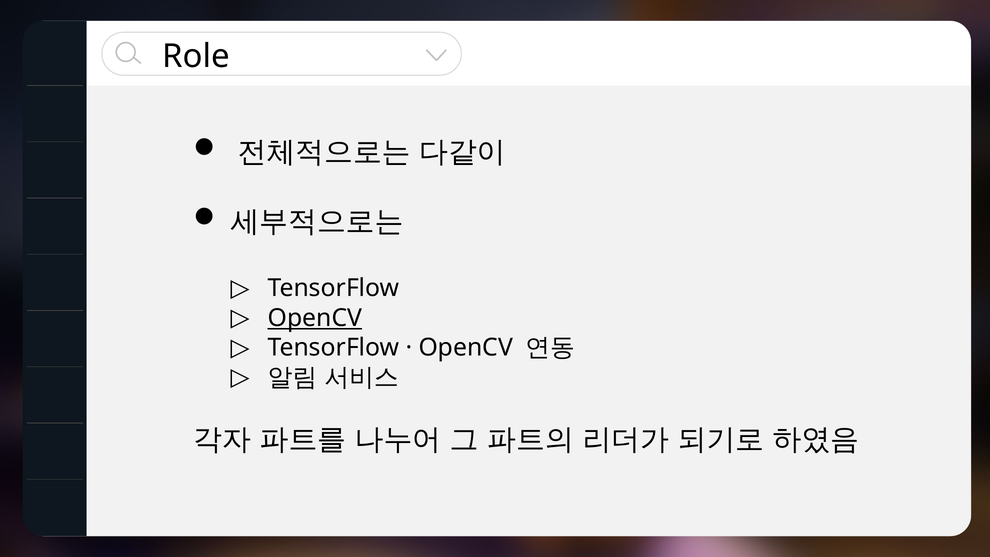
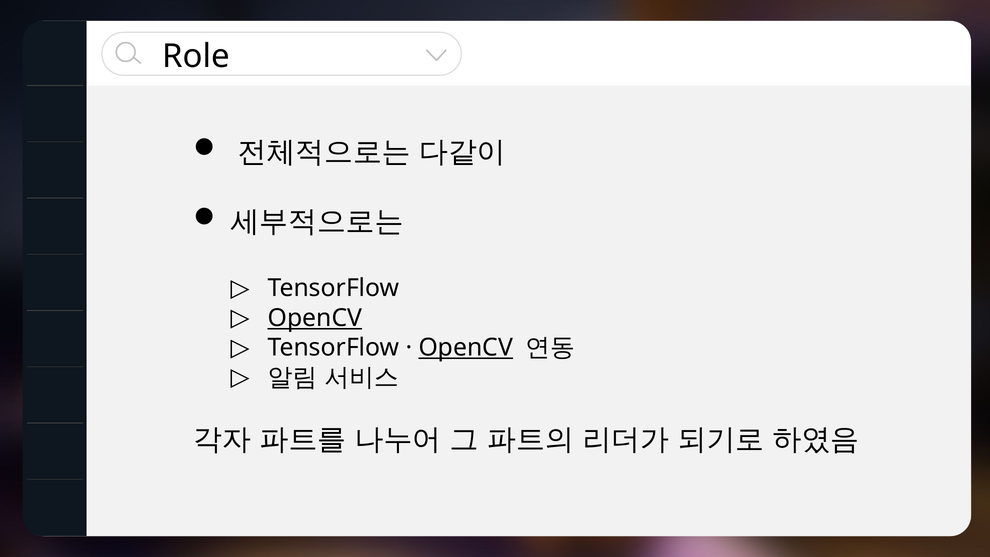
OpenCV underline: none -> present (466, 348)
